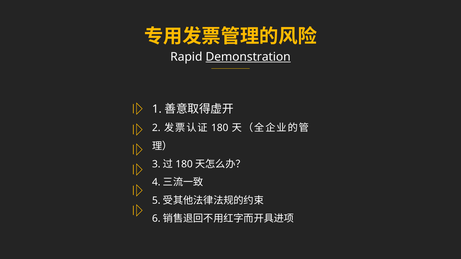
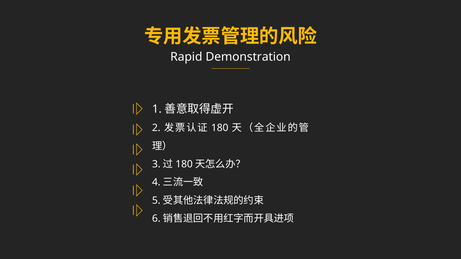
Demonstration underline: present -> none (248, 57)
